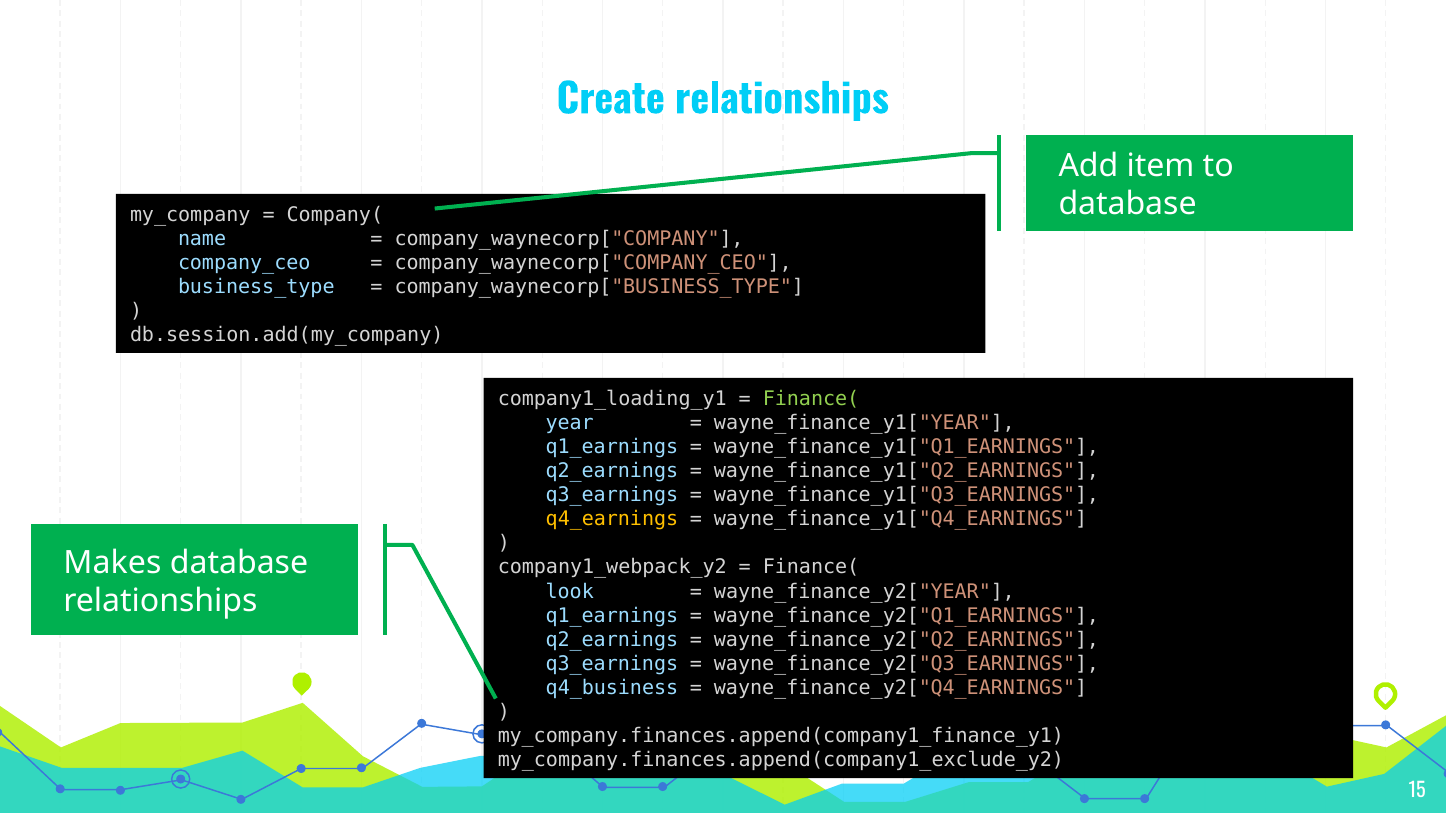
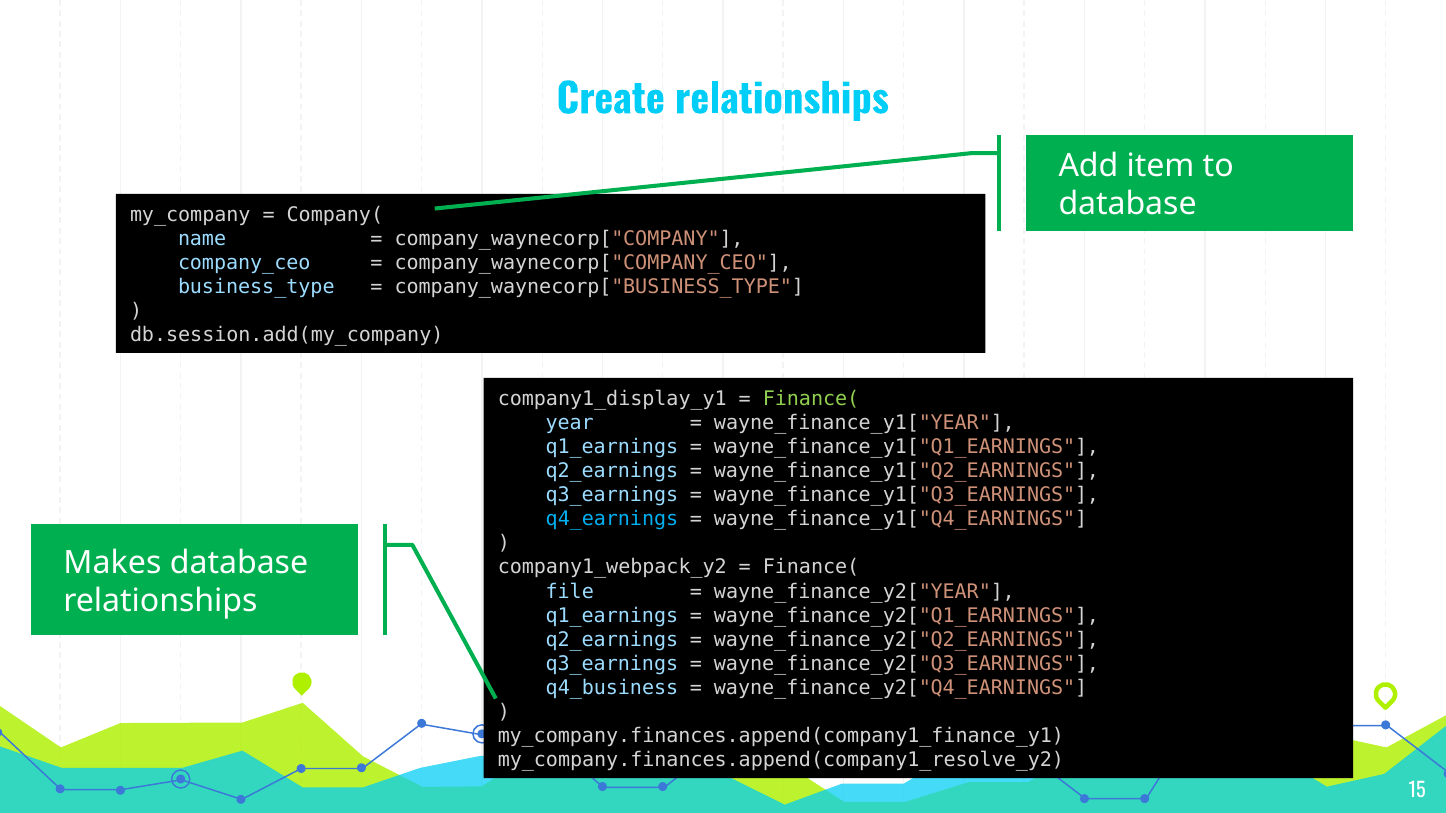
company1_loading_y1: company1_loading_y1 -> company1_display_y1 (612, 399)
q4_earnings colour: yellow -> light blue (612, 519)
look: look -> file (570, 592)
my_company.finances.append(company1_exclude_y2: my_company.finances.append(company1_exclude_y2 -> my_company.finances.append(company1_resolve_y2 (781, 761)
